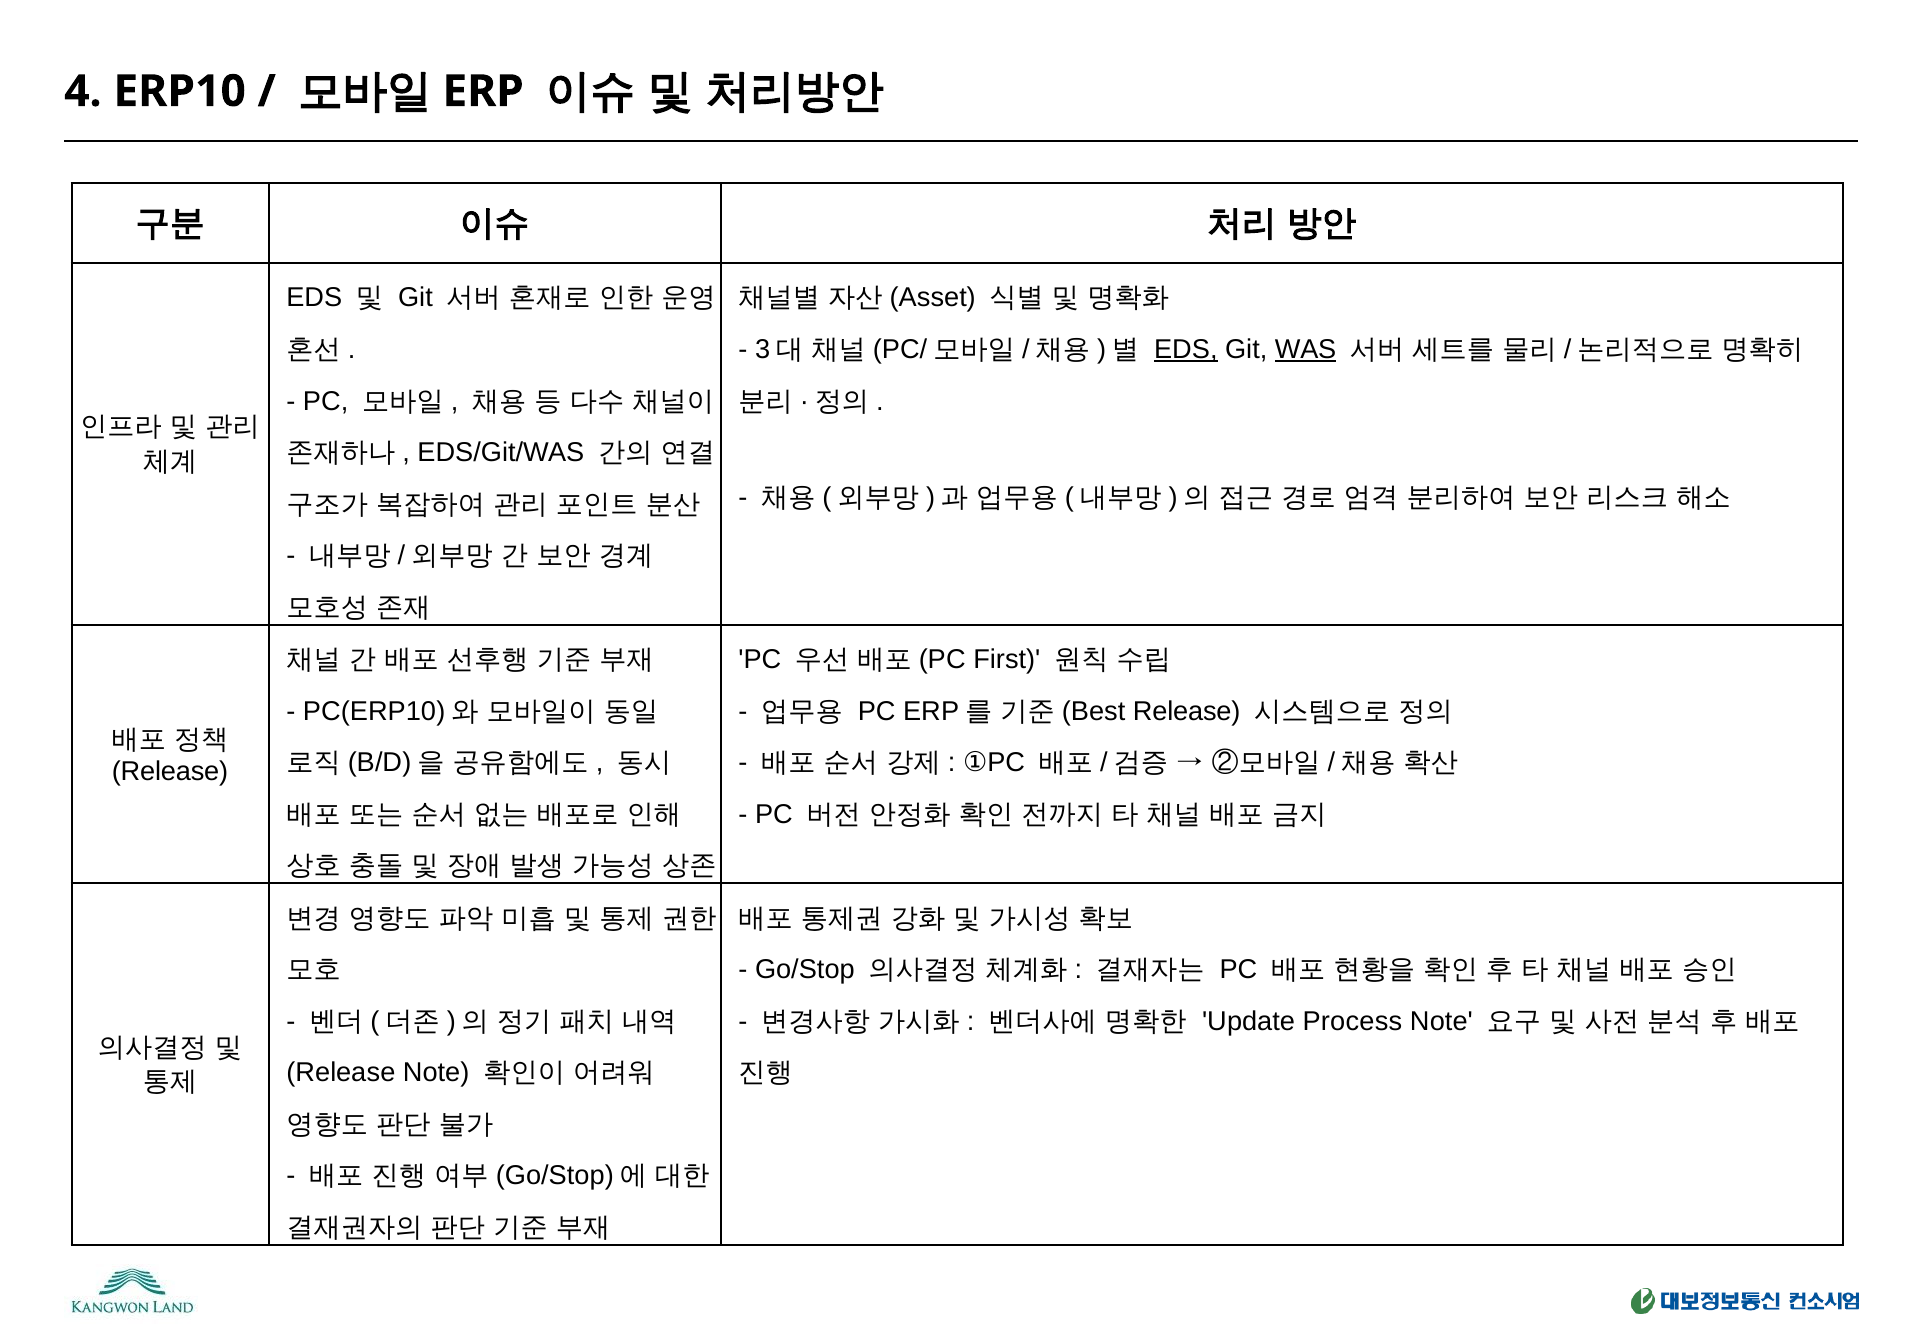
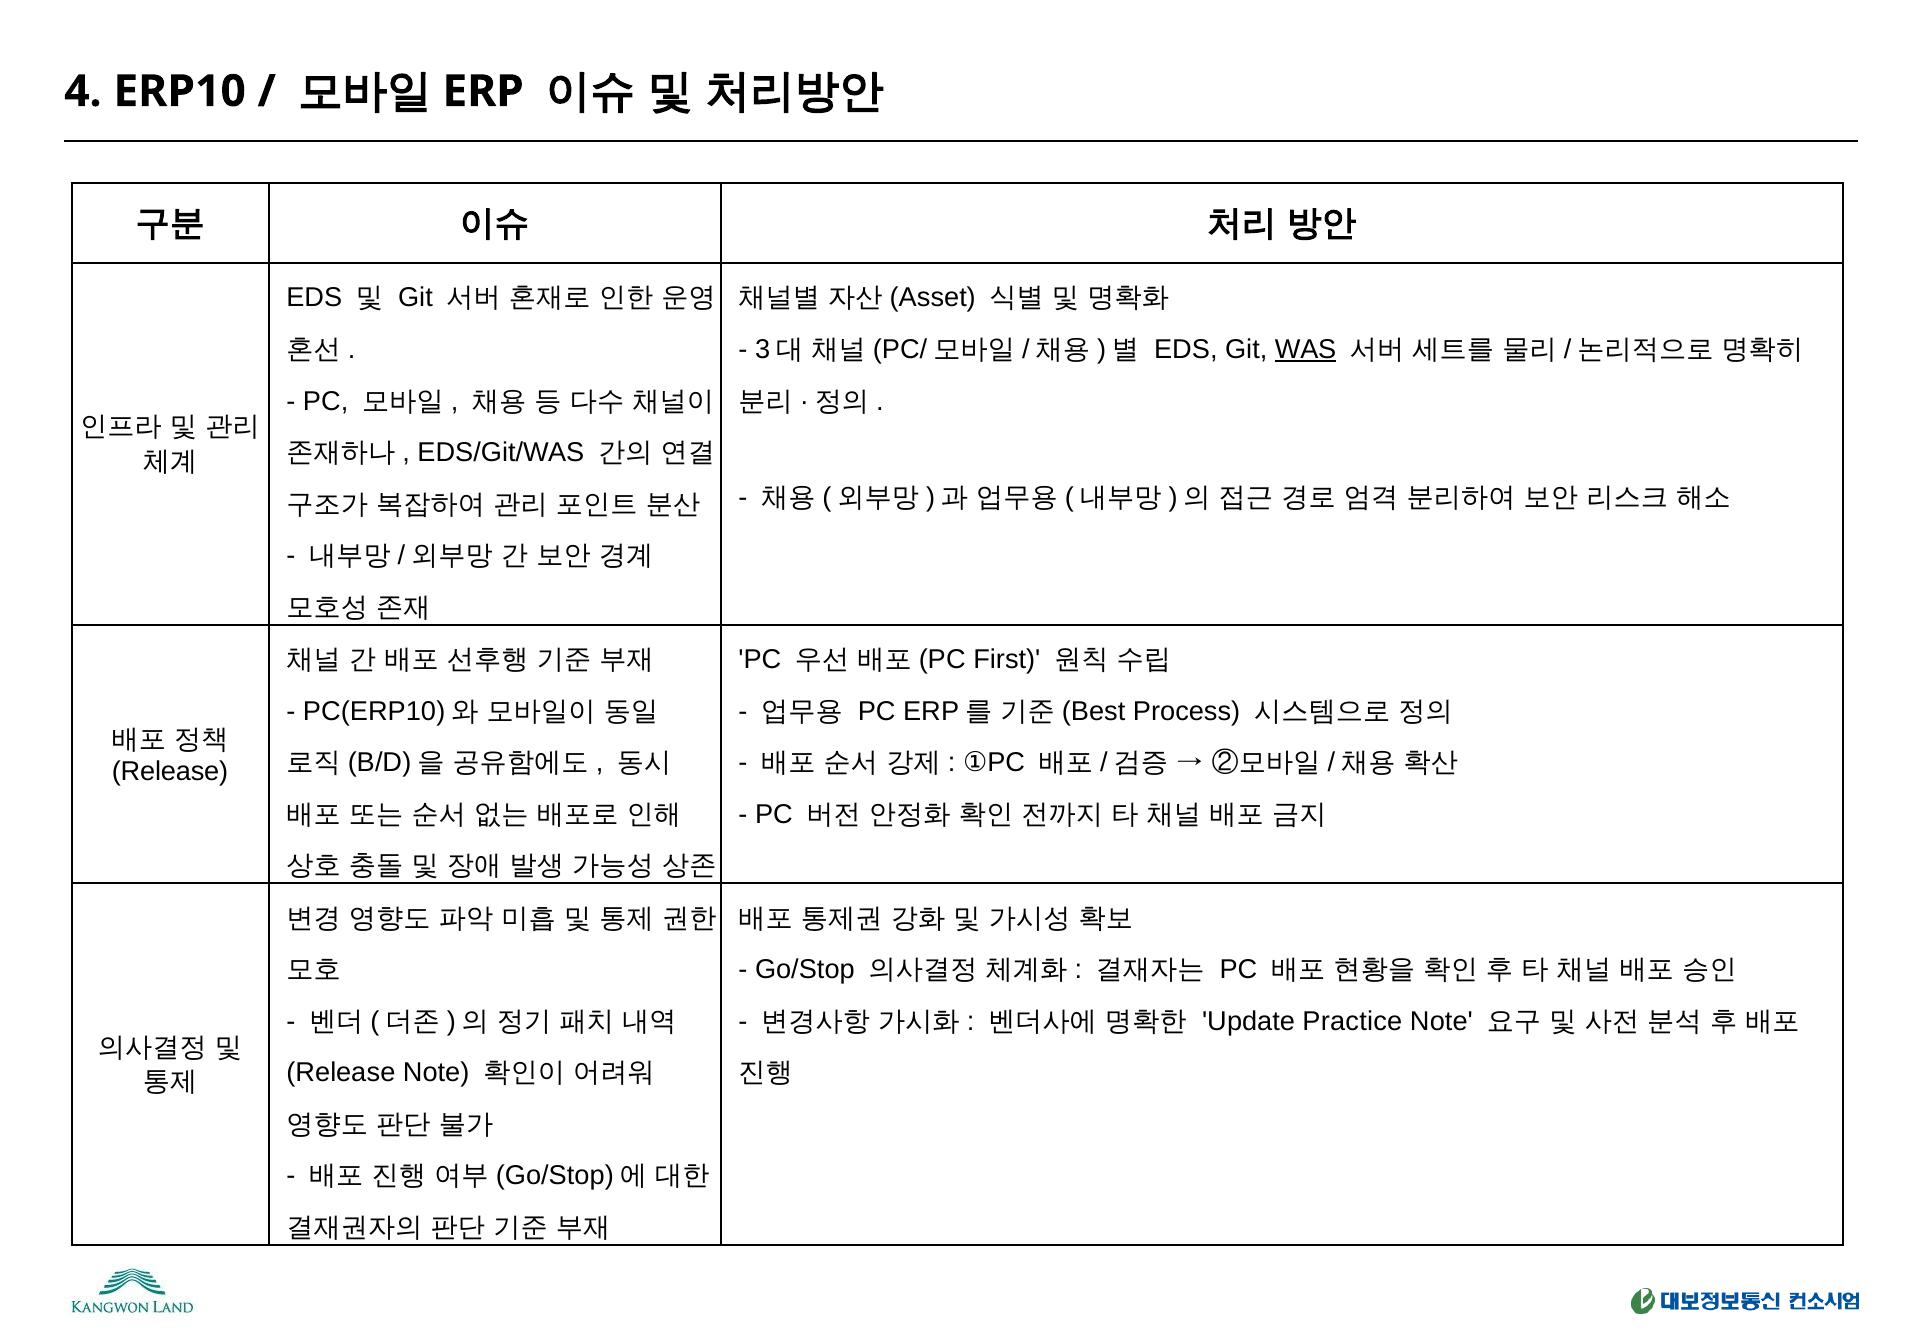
EDS underline: present -> none (1186, 350)
Release: Release -> Process (1187, 711)
Process: Process -> Practice (1352, 1021)
